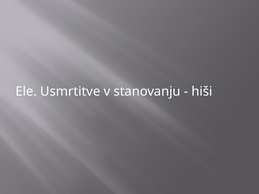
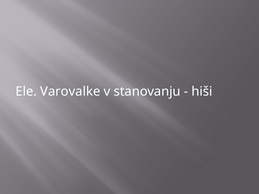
Usmrtitve: Usmrtitve -> Varovalke (70, 92)
